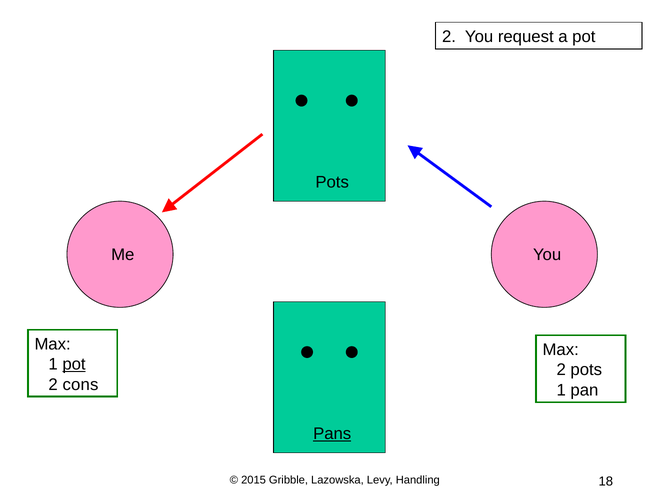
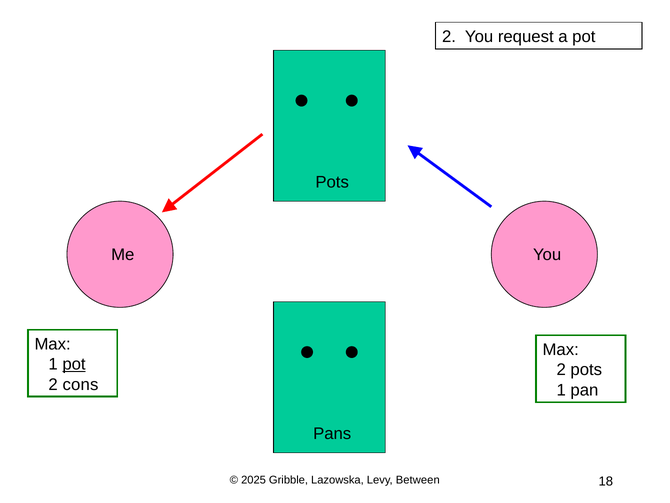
Pans underline: present -> none (332, 433)
2015: 2015 -> 2025 (254, 480)
Handling: Handling -> Between (418, 480)
